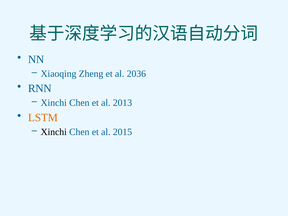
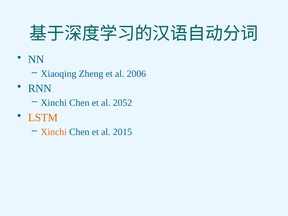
2036: 2036 -> 2006 (136, 74)
2013: 2013 -> 2052 (122, 103)
Xinchi colour: black -> orange (54, 132)
